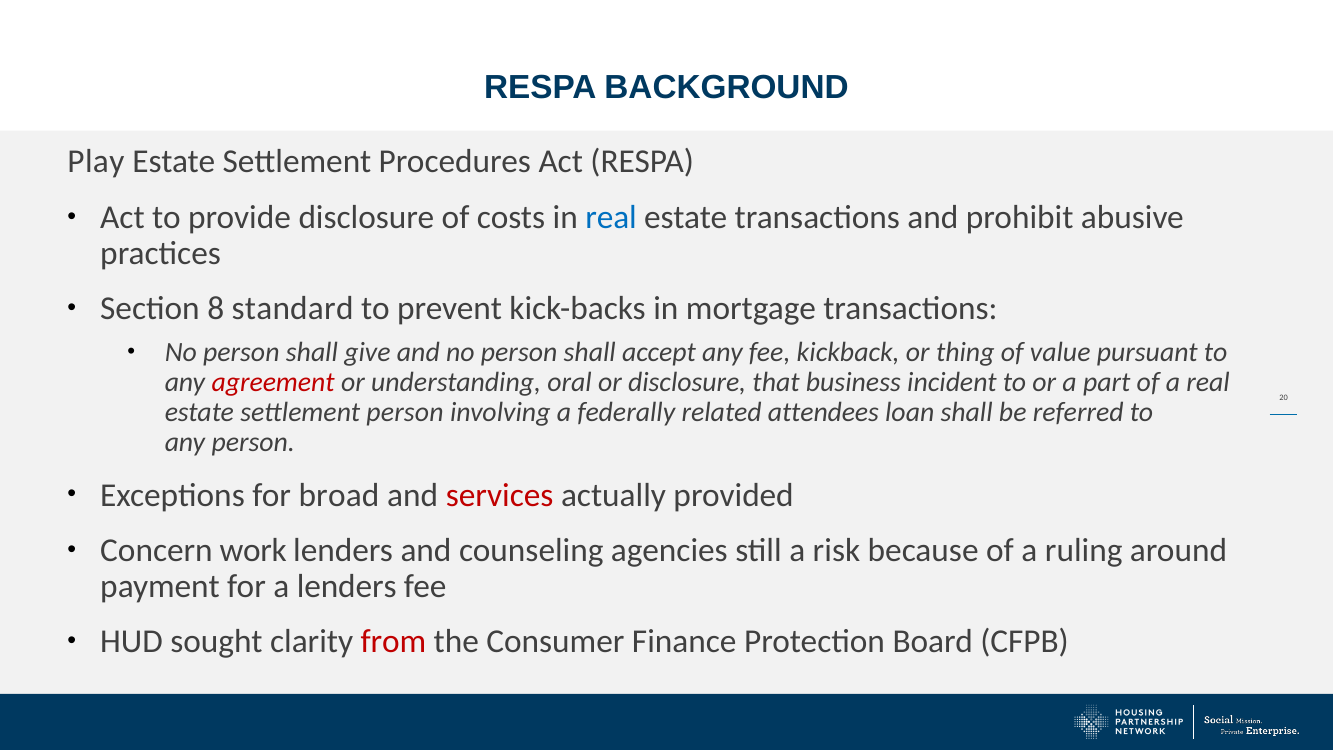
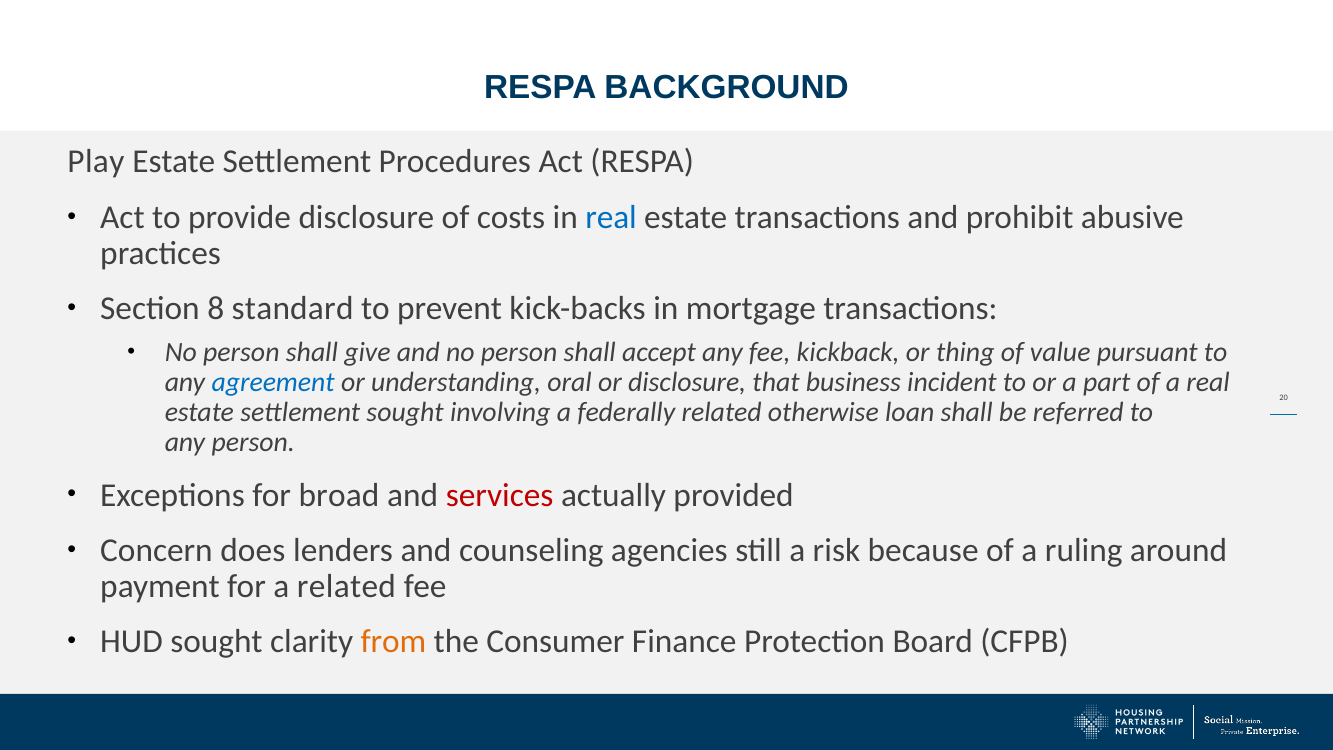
agreement colour: red -> blue (273, 383)
settlement person: person -> sought (405, 413)
attendees: attendees -> otherwise (823, 413)
work: work -> does (253, 550)
a lenders: lenders -> related (346, 586)
from colour: red -> orange (393, 642)
